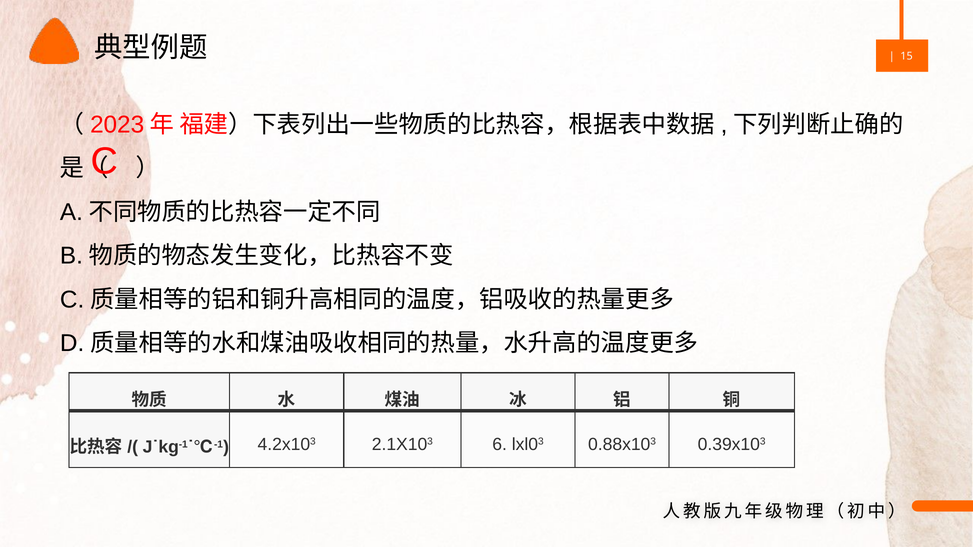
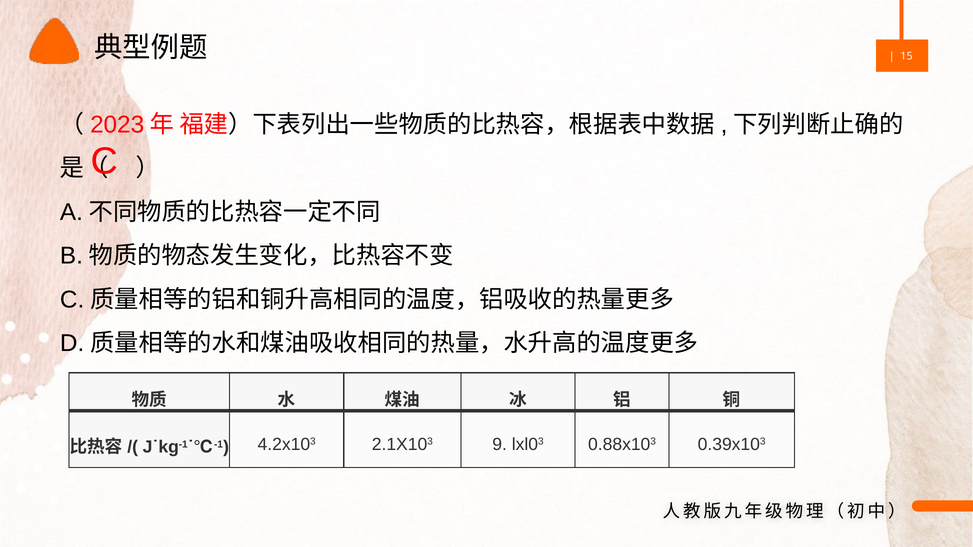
6: 6 -> 9 (500, 444)
